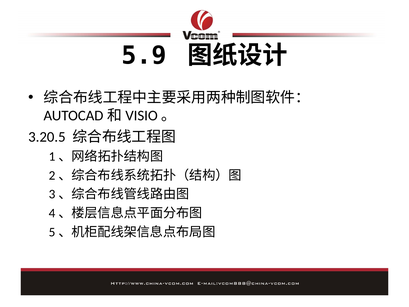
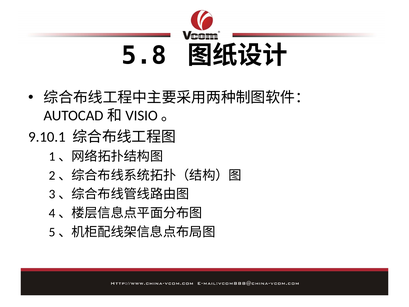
5.9: 5.9 -> 5.8 (144, 55)
3.20.5: 3.20.5 -> 9.10.1 (47, 137)
